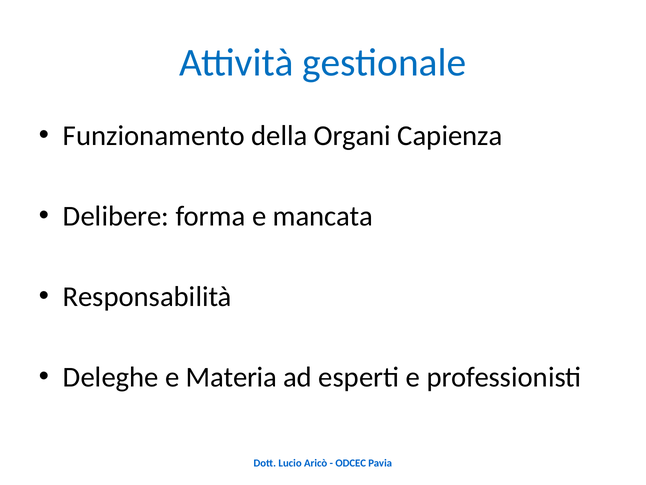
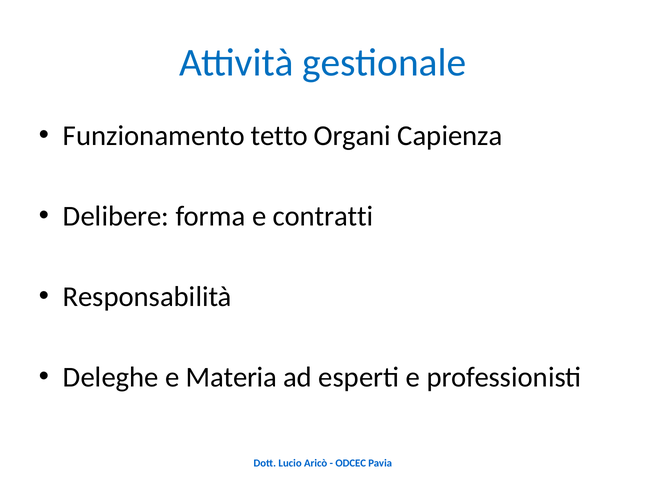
della: della -> tetto (279, 136)
mancata: mancata -> contratti (323, 216)
